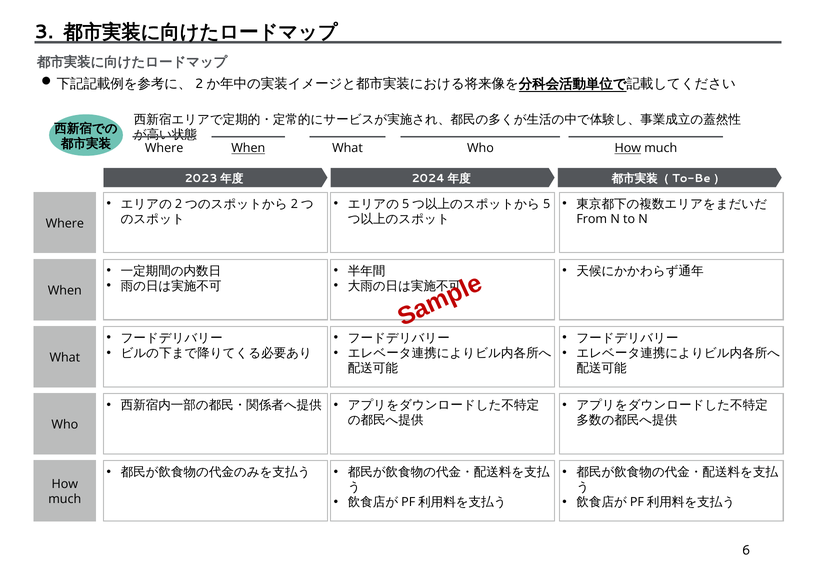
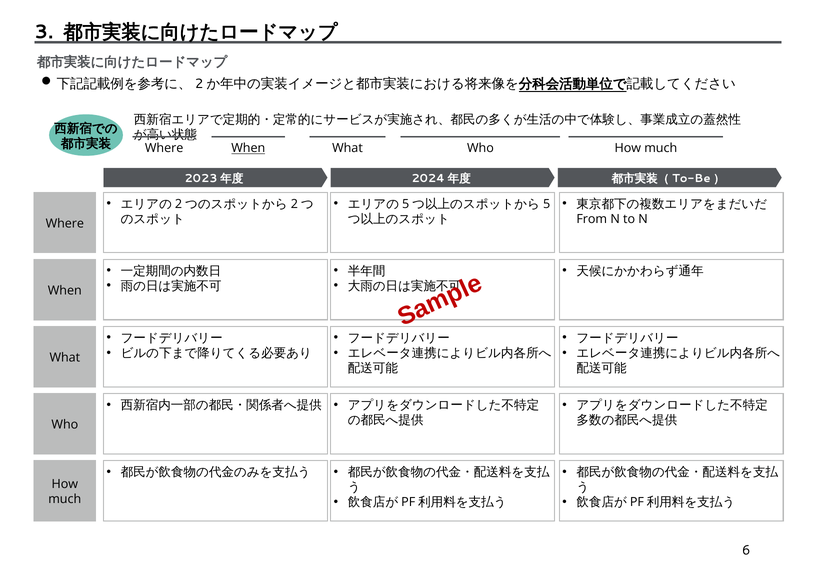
How underline: present -> none (628, 148)
